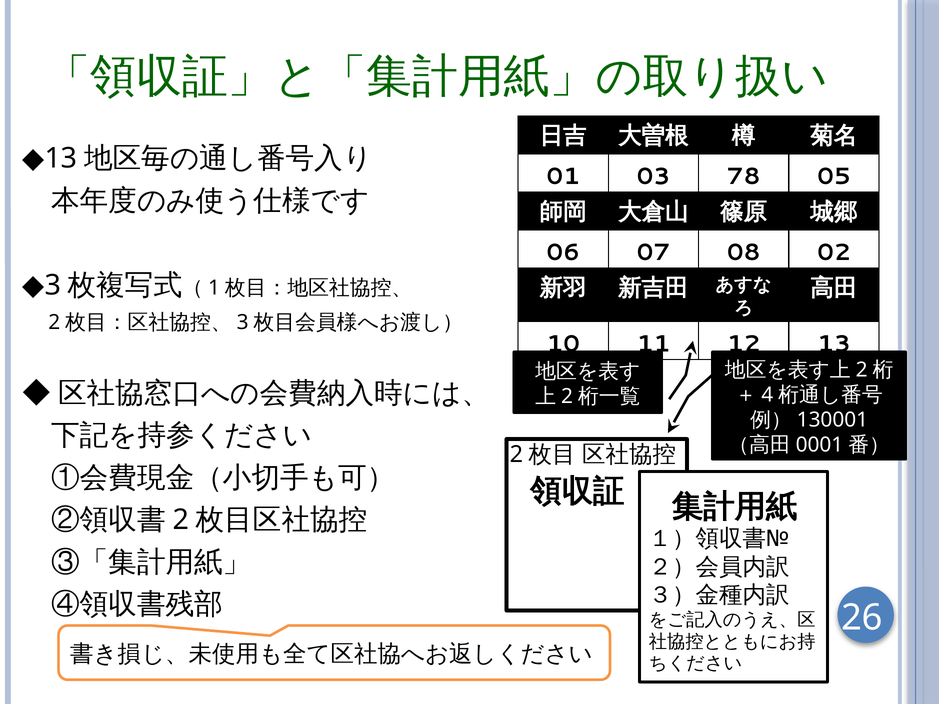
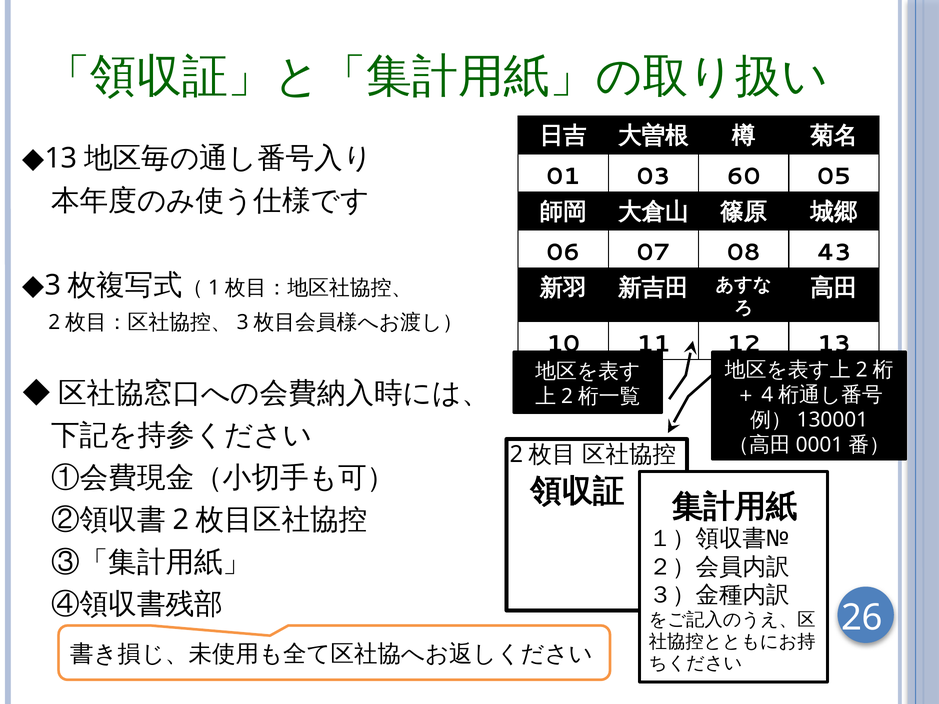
78: 78 -> 60 (744, 177)
02: 02 -> 43 (834, 253)
